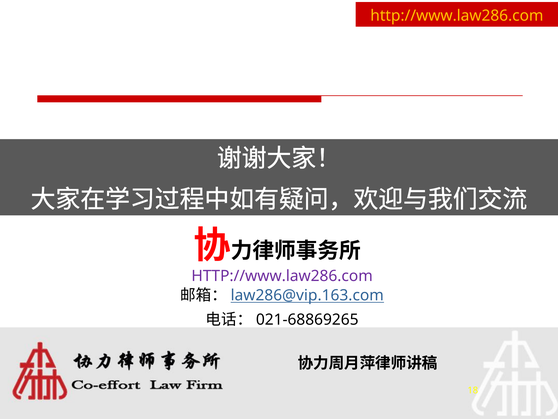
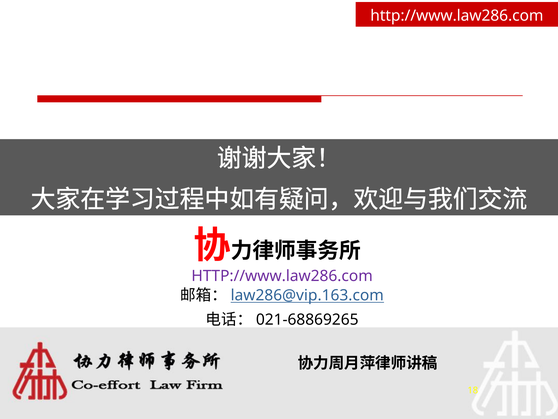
http://www.law286.com colour: yellow -> white (457, 16)
